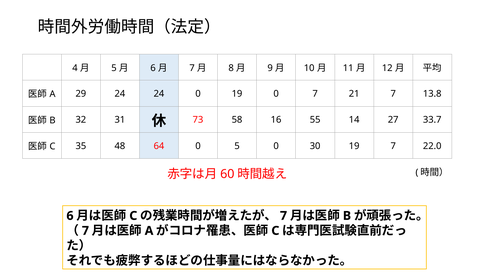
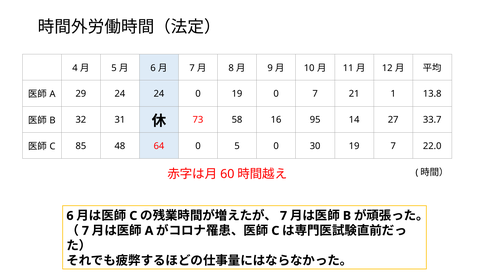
21 7: 7 -> 1 (393, 94)
55: 55 -> 95 (315, 120)
35: 35 -> 85 (81, 146)
